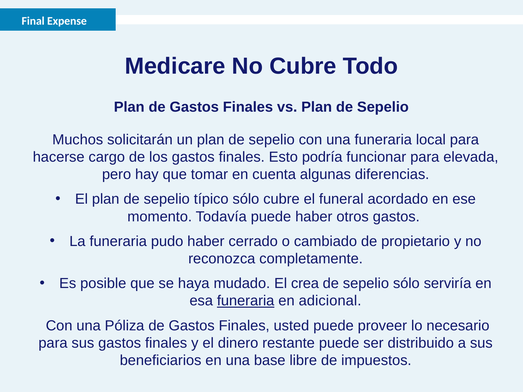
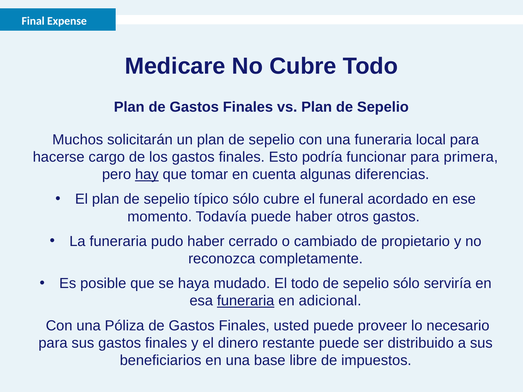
elevada: elevada -> primera (471, 157)
hay underline: none -> present (147, 175)
El crea: crea -> todo (305, 284)
